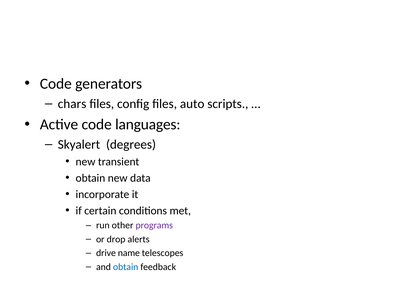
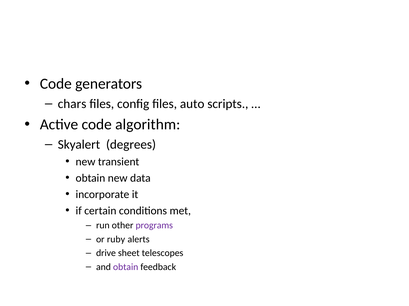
languages: languages -> algorithm (148, 125)
drop: drop -> ruby (116, 240)
name: name -> sheet (129, 254)
obtain colour: blue -> purple (126, 268)
